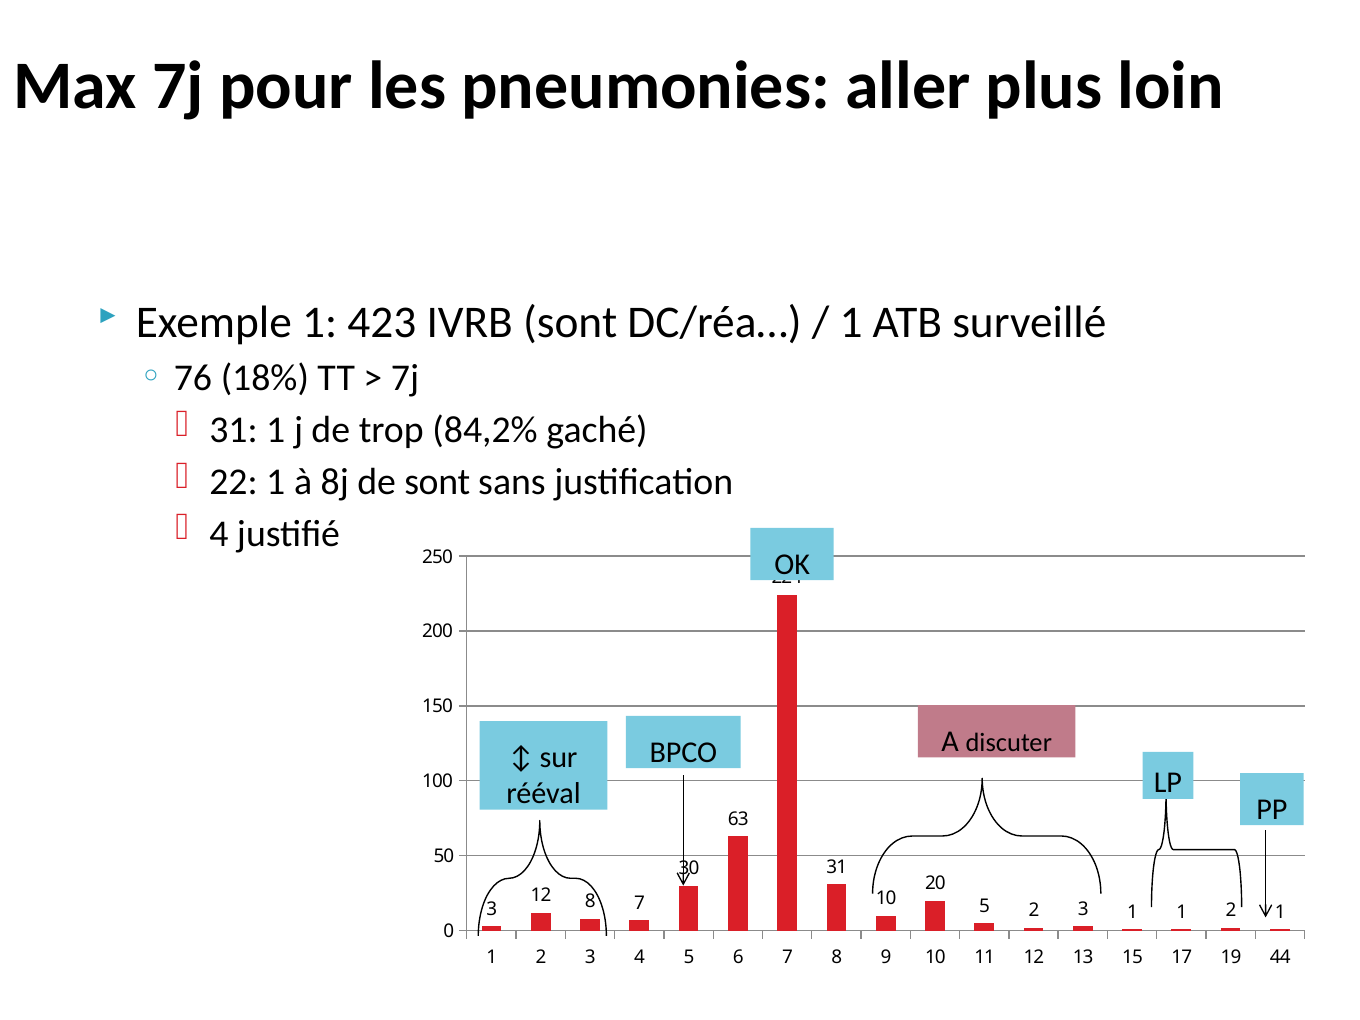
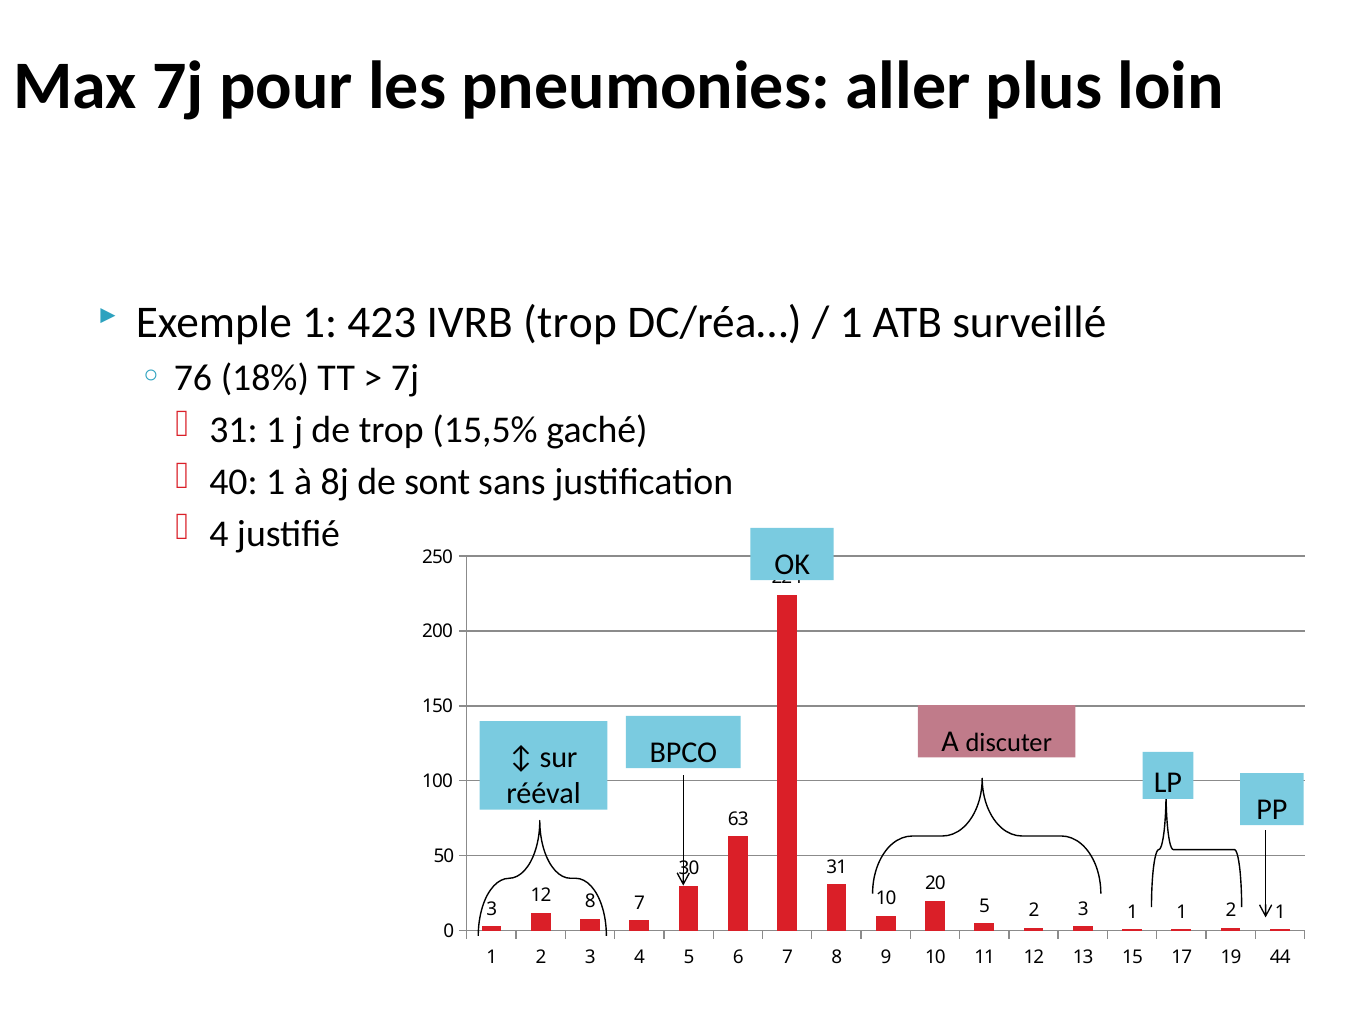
IVRB sont: sont -> trop (570, 322)
84,2%: 84,2% -> 15,5% (485, 430)
22: 22 -> 40 (234, 482)
